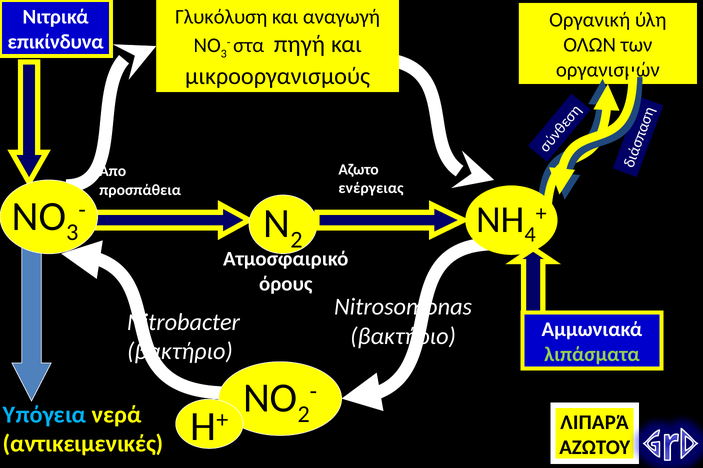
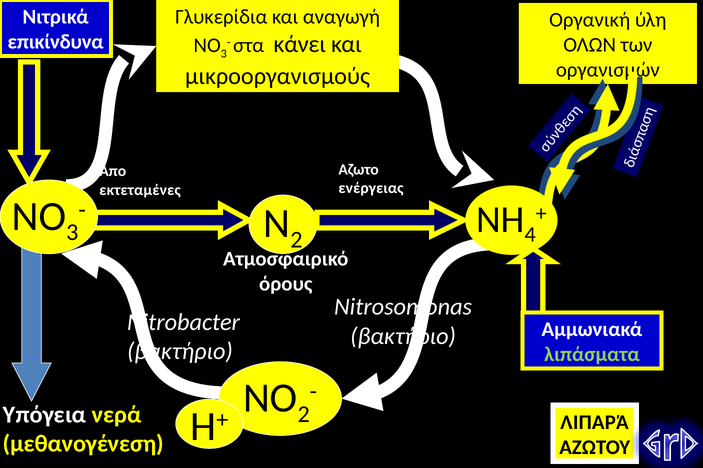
Γλυκόλυση: Γλυκόλυση -> Γλυκερίδια (221, 17)
πηγή: πηγή -> κάνει (300, 44)
προσπάθεια: προσπάθεια -> εκτεταμένες (140, 190)
Υπόγεια colour: light blue -> white (45, 415)
αντικειμενικές: αντικειμενικές -> μεθανογένεση (83, 445)
